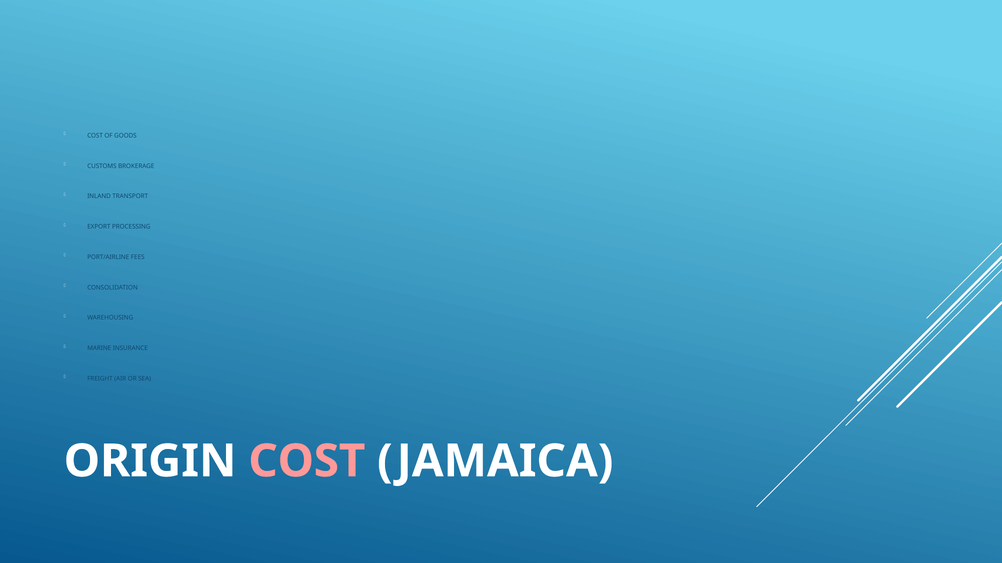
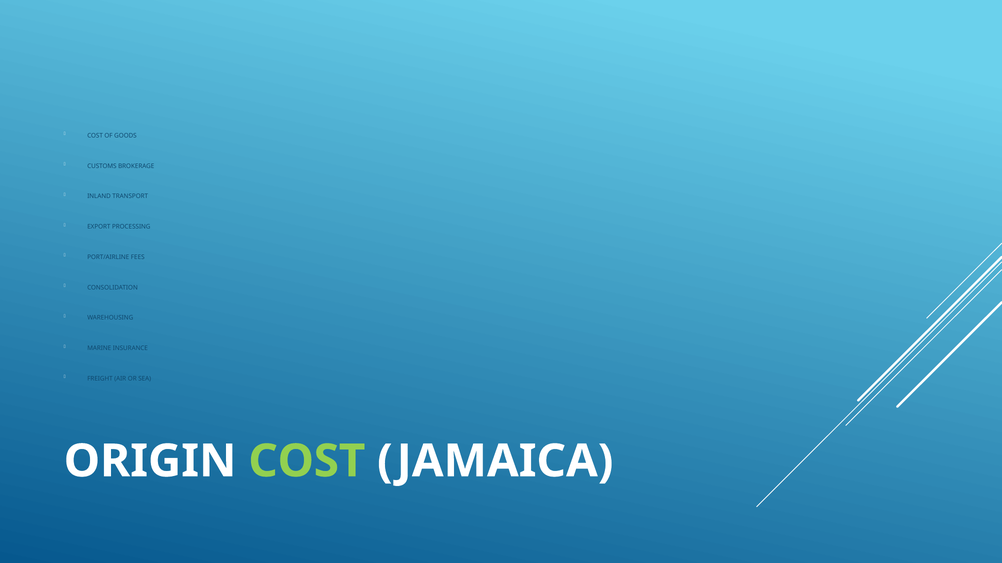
COST colour: pink -> light green (307, 462)
